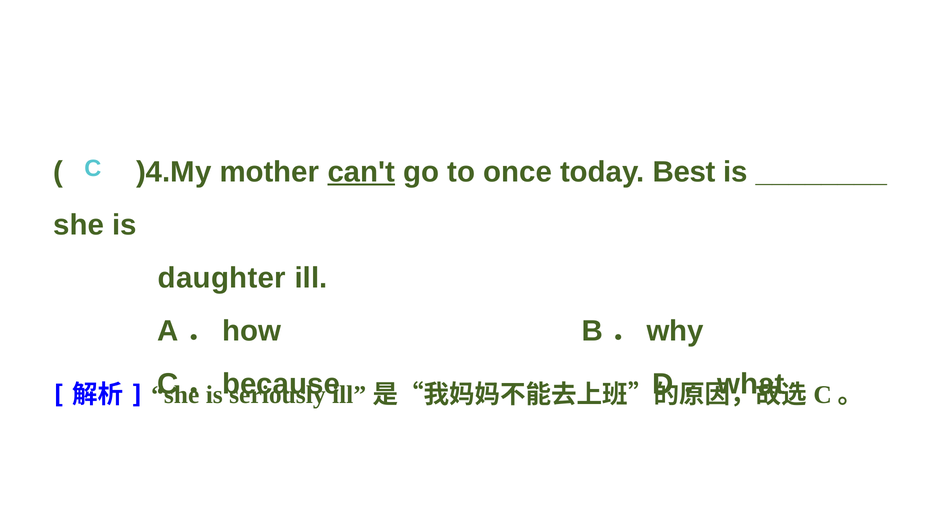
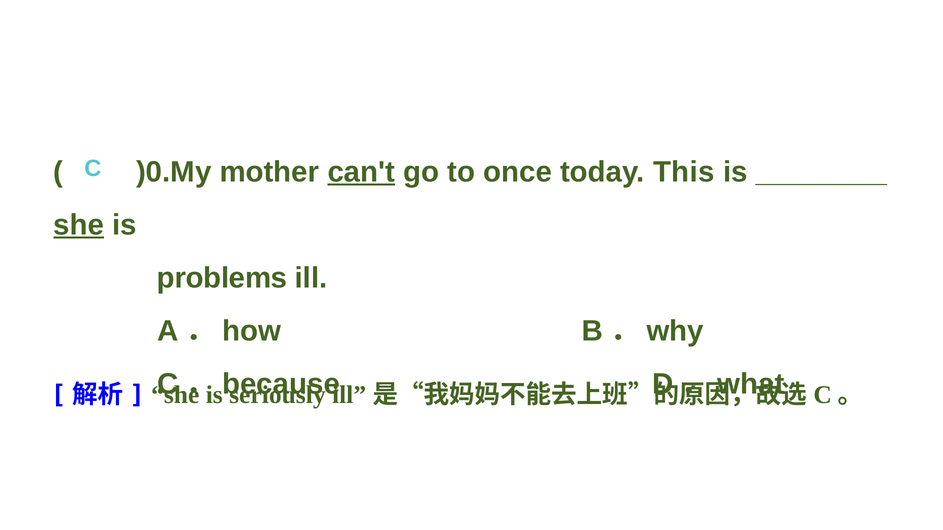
)4.My: )4.My -> )0.My (174, 172)
Best: Best -> This (684, 172)
she underline: none -> present (79, 225)
daughter: daughter -> problems (222, 278)
